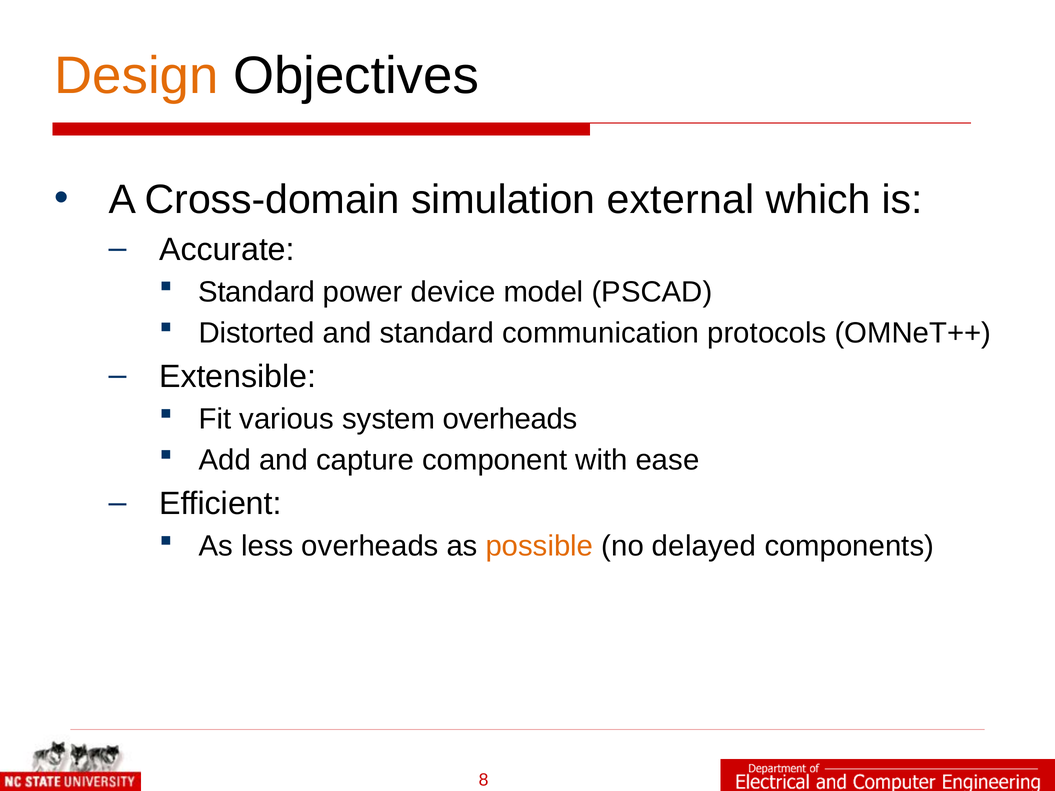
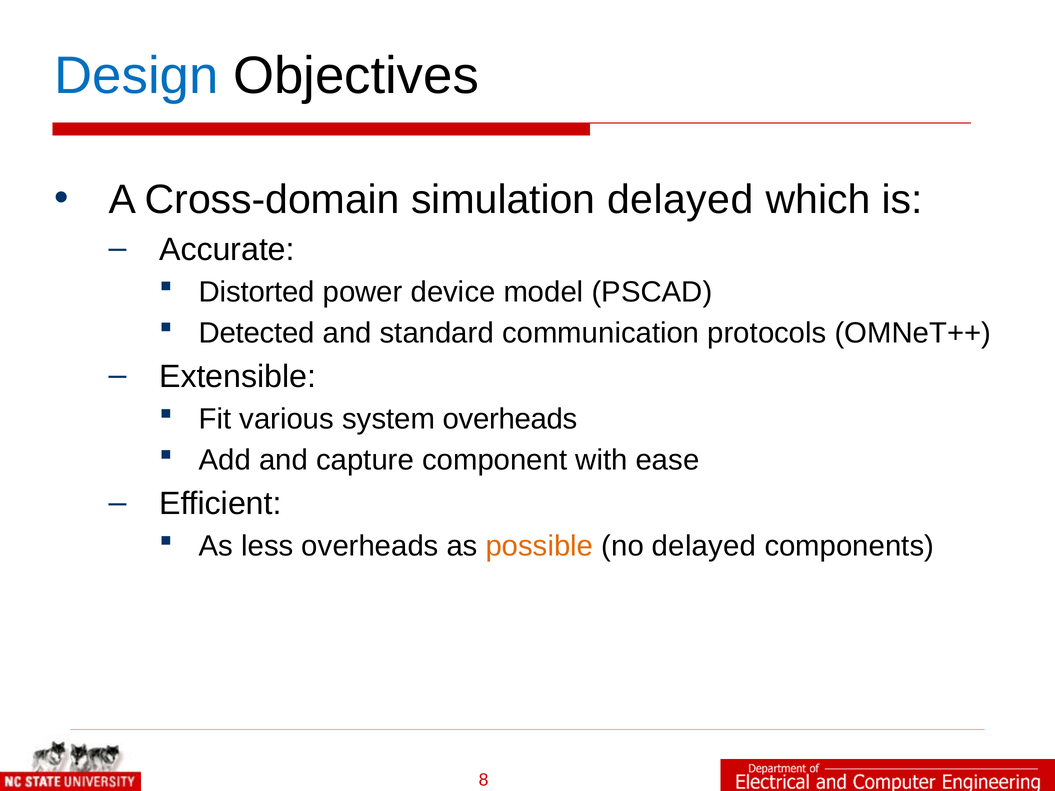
Design colour: orange -> blue (136, 76)
simulation external: external -> delayed (680, 200)
Standard: Standard -> Distorted (257, 292)
Distorted: Distorted -> Detected (257, 333)
